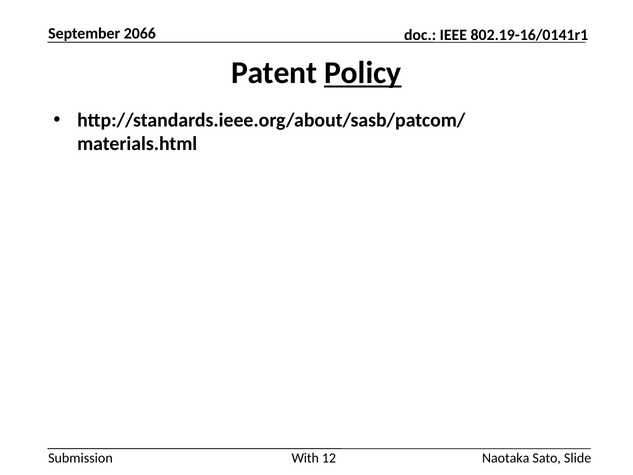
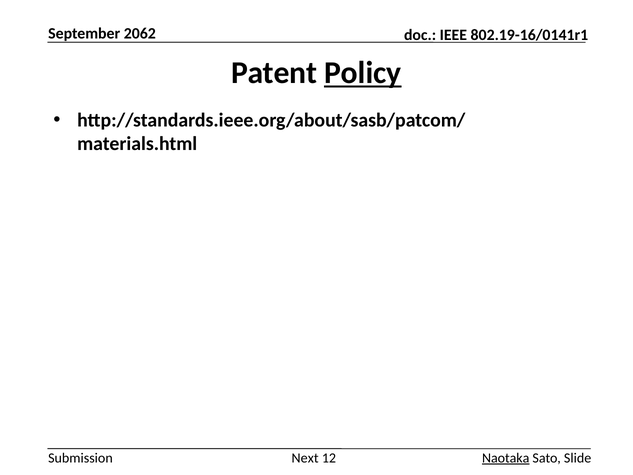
2066: 2066 -> 2062 (140, 34)
With: With -> Next (305, 458)
Naotaka underline: none -> present (506, 458)
